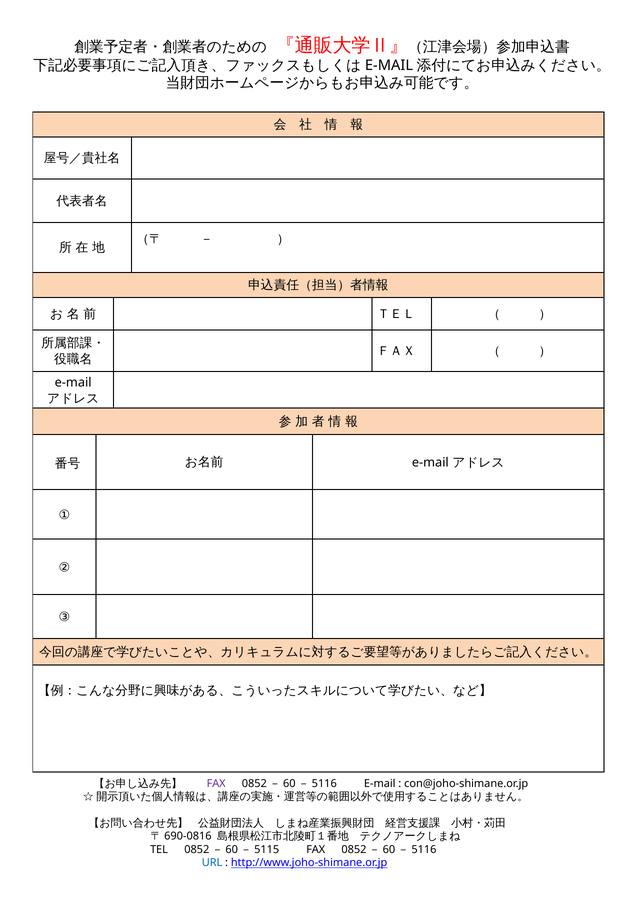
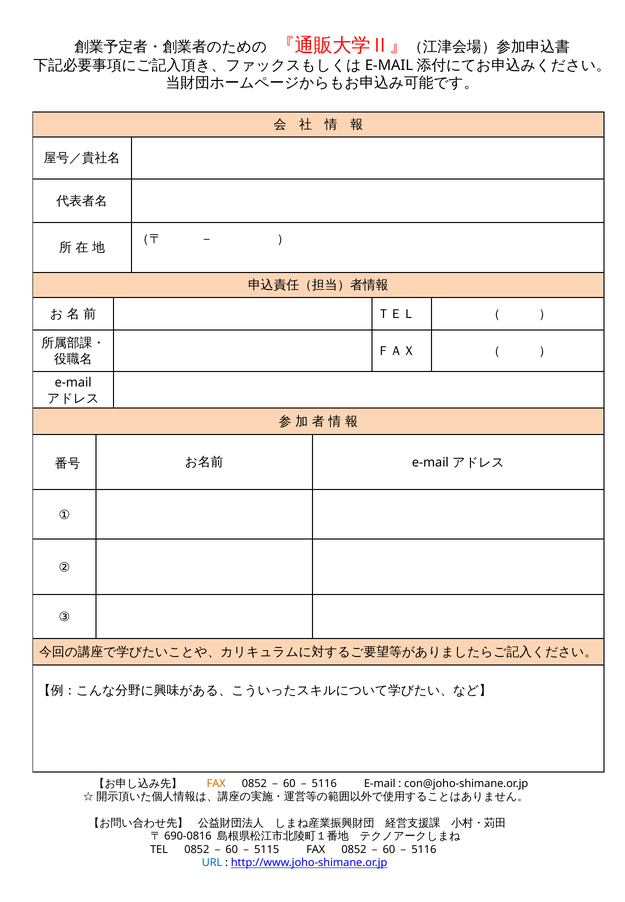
FAX colour: purple -> orange (216, 784)
